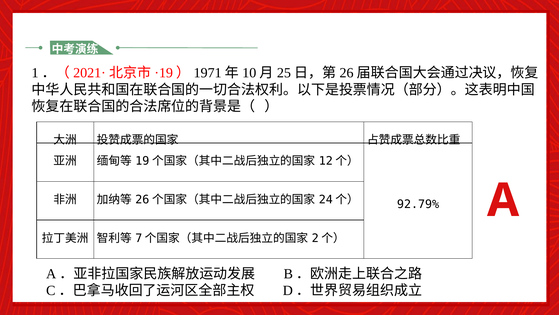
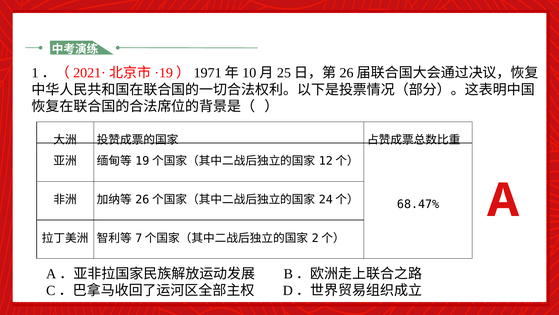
92.79%: 92.79% -> 68.47% (418, 204)
